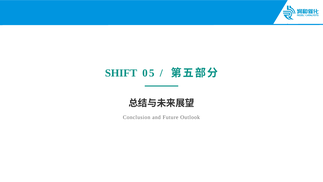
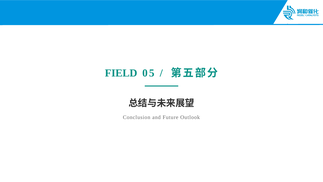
SHIFT: SHIFT -> FIELD (121, 73)
